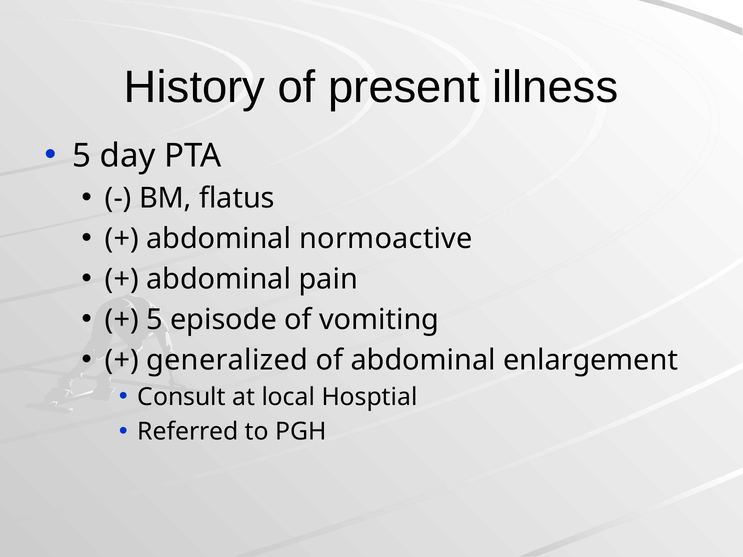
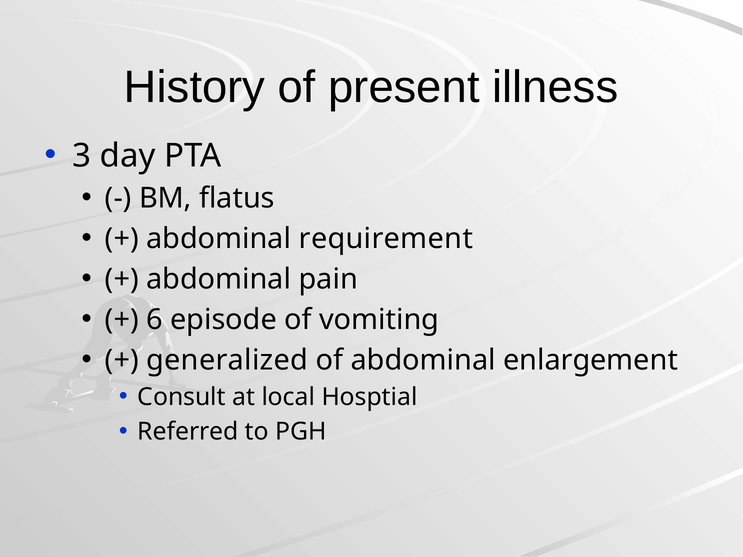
5: 5 -> 3 (82, 156)
normoactive: normoactive -> requirement (386, 239)
5: 5 -> 6 (154, 320)
